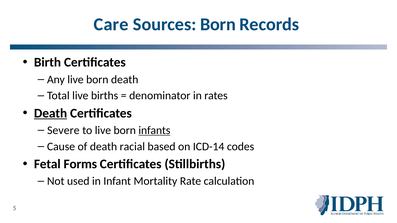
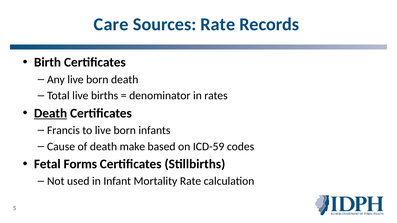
Sources Born: Born -> Rate (218, 24)
Severe: Severe -> Francis (63, 130)
infants underline: present -> none (154, 130)
racial: racial -> make (132, 147)
ICD-14: ICD-14 -> ICD-59 (209, 147)
